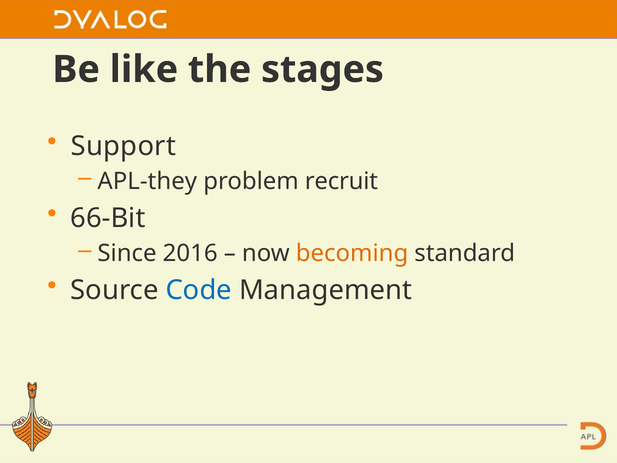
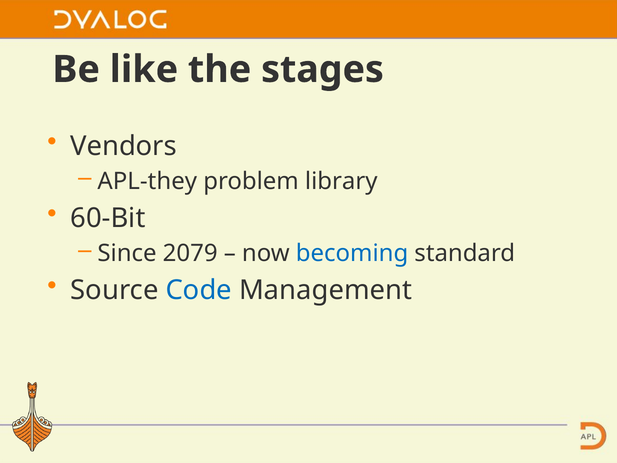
Support: Support -> Vendors (124, 146)
recruit: recruit -> library (341, 181)
66-Bit: 66-Bit -> 60-Bit (108, 218)
2016: 2016 -> 2079 (190, 253)
becoming colour: orange -> blue (352, 253)
